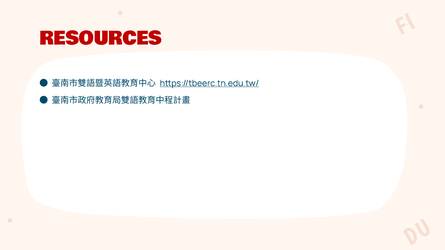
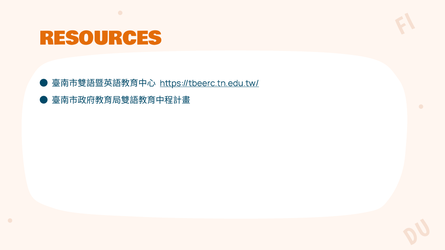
RESOURCES colour: red -> orange (101, 39)
